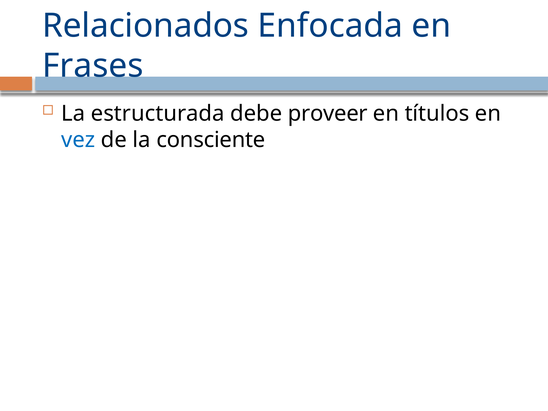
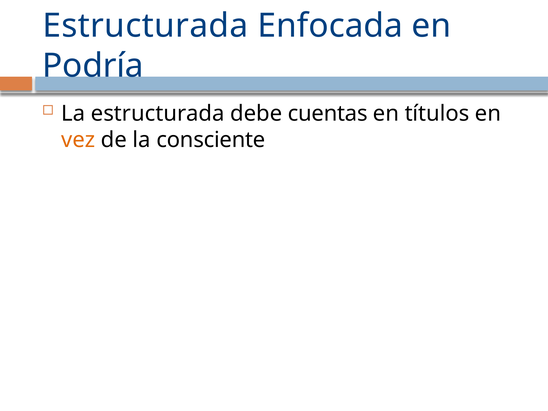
Relacionados: Relacionados -> Estructurada (145, 26)
Frases: Frases -> Podría (93, 66)
proveer: proveer -> cuentas (328, 113)
vez colour: blue -> orange (78, 140)
